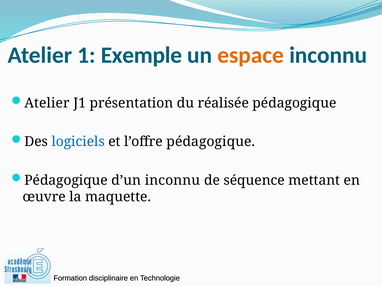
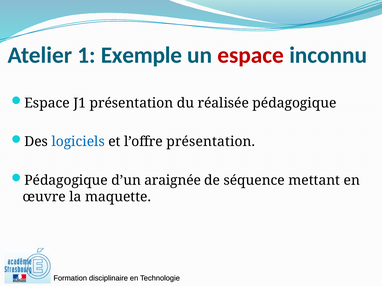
espace colour: orange -> red (251, 55)
Atelier: Atelier -> Espace (47, 103)
l’offre pédagogique: pédagogique -> présentation (211, 142)
d’un inconnu: inconnu -> araignée (173, 181)
